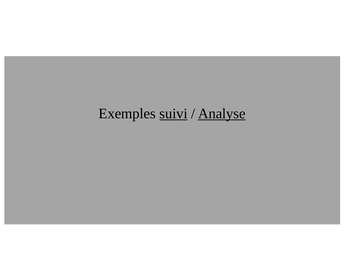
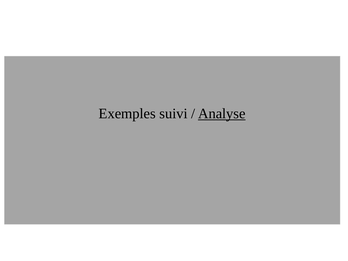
suivi underline: present -> none (173, 114)
